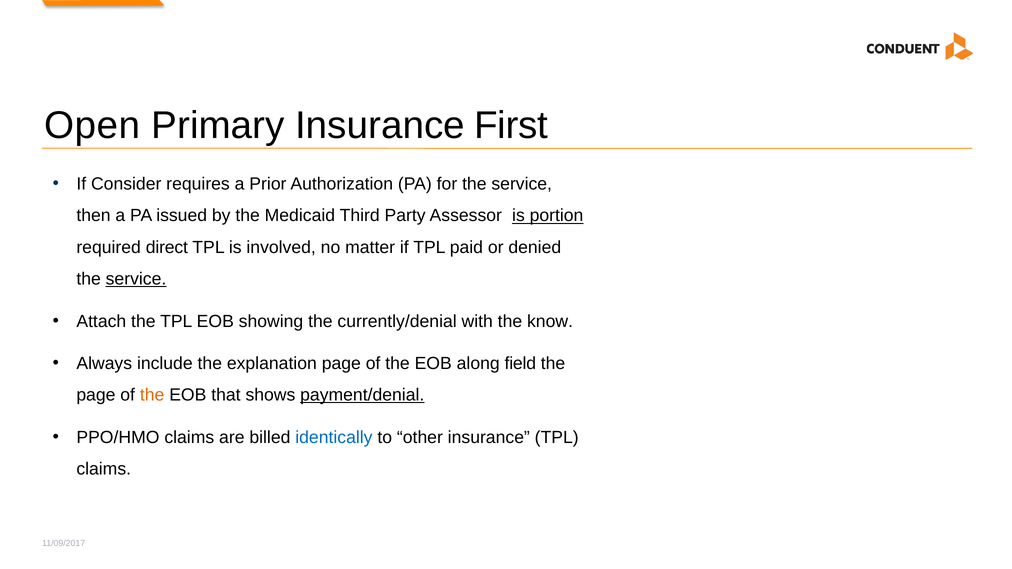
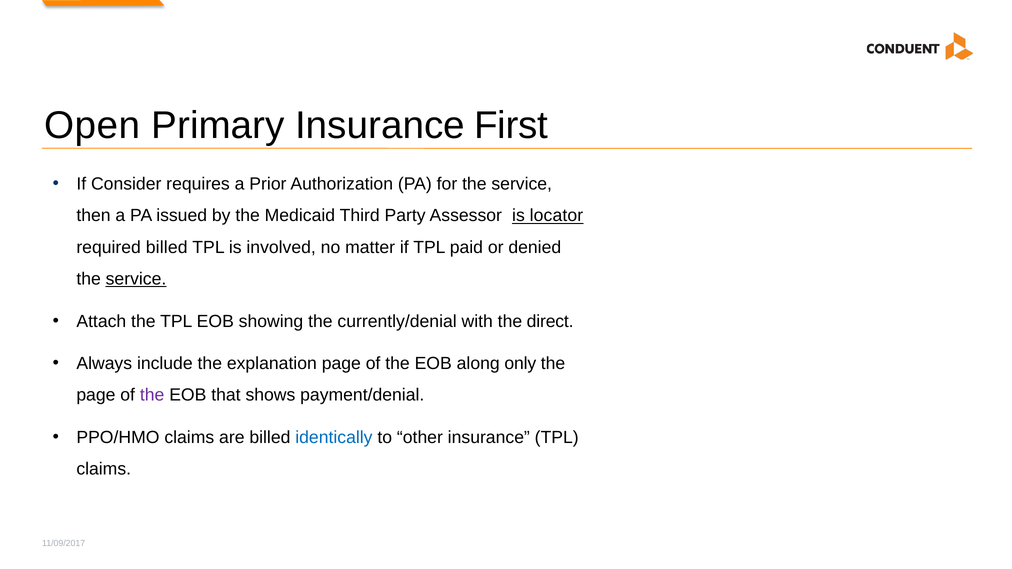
portion: portion -> locator (556, 216)
required direct: direct -> billed (167, 247)
know: know -> direct (550, 321)
field: field -> only (520, 364)
the colour: orange -> purple (152, 395)
payment/denial underline: present -> none (362, 395)
